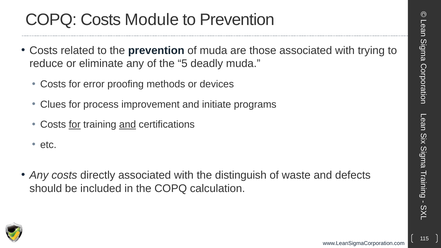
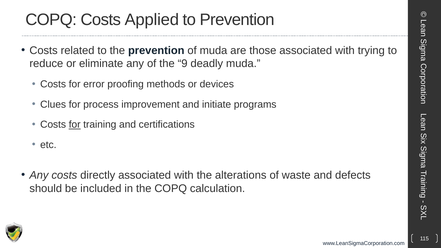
Module: Module -> Applied (152, 20)
5: 5 -> 9 (183, 64)
and underline: present -> none (128, 125)
distinguish: distinguish -> alterations (241, 175)
